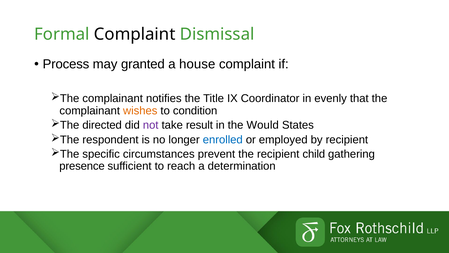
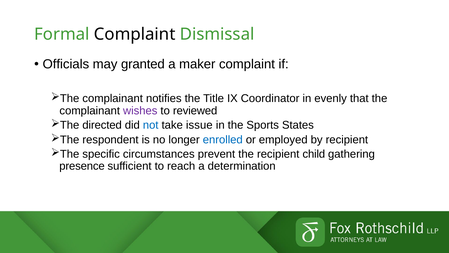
Process: Process -> Officials (66, 64)
house: house -> maker (197, 64)
wishes colour: orange -> purple (140, 110)
condition: condition -> reviewed (195, 110)
not colour: purple -> blue (151, 125)
result: result -> issue (199, 125)
Would: Would -> Sports (263, 125)
